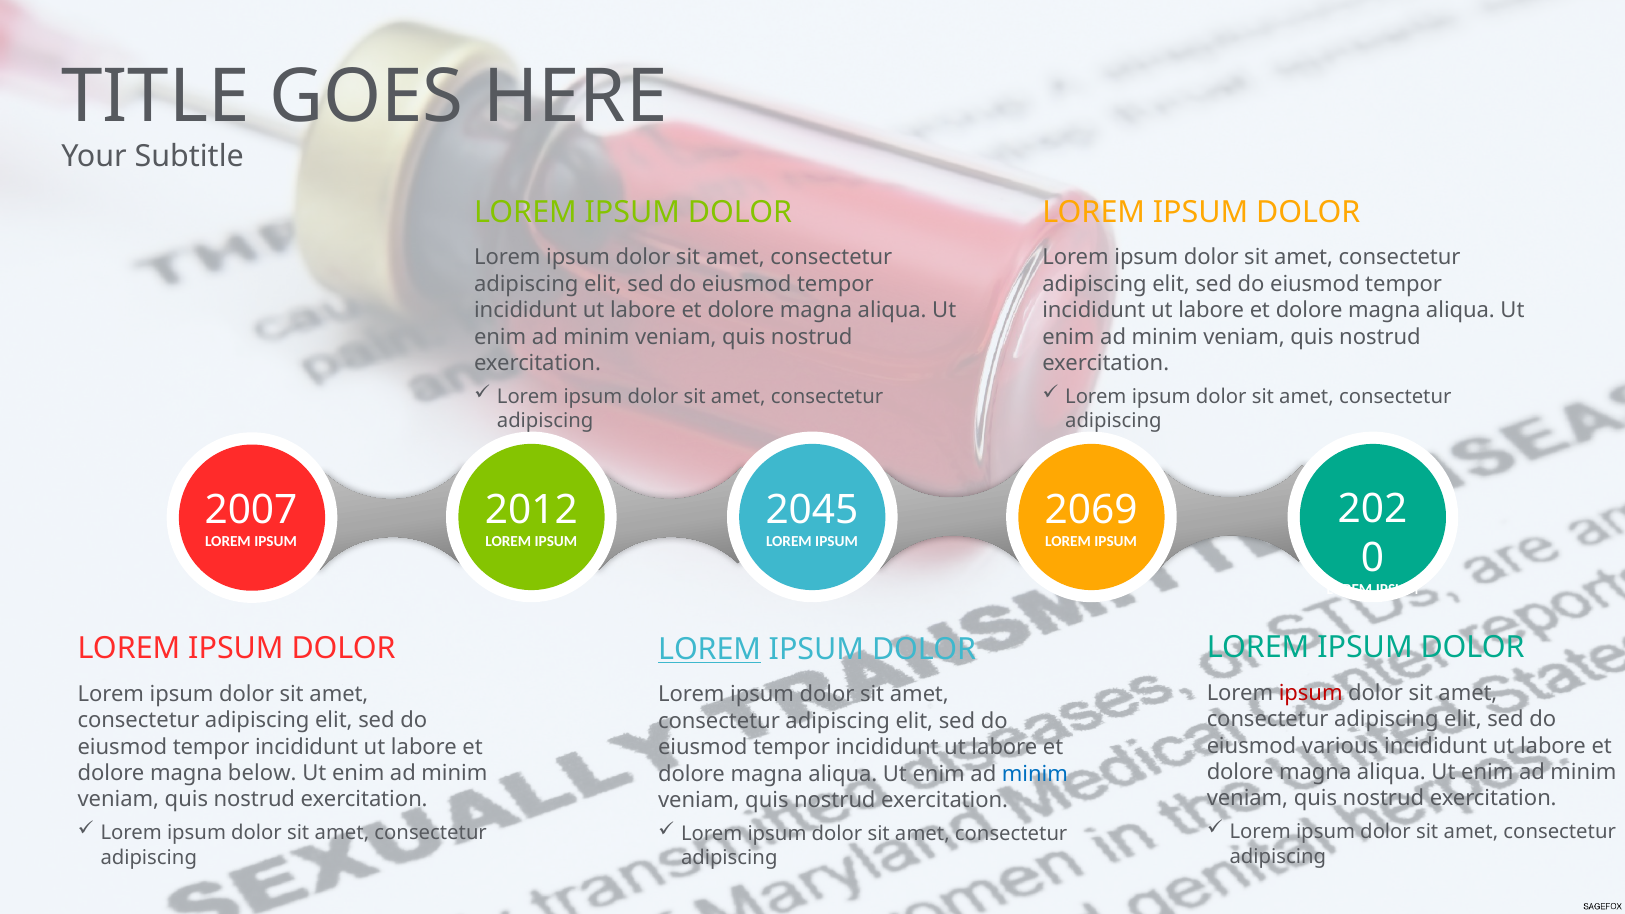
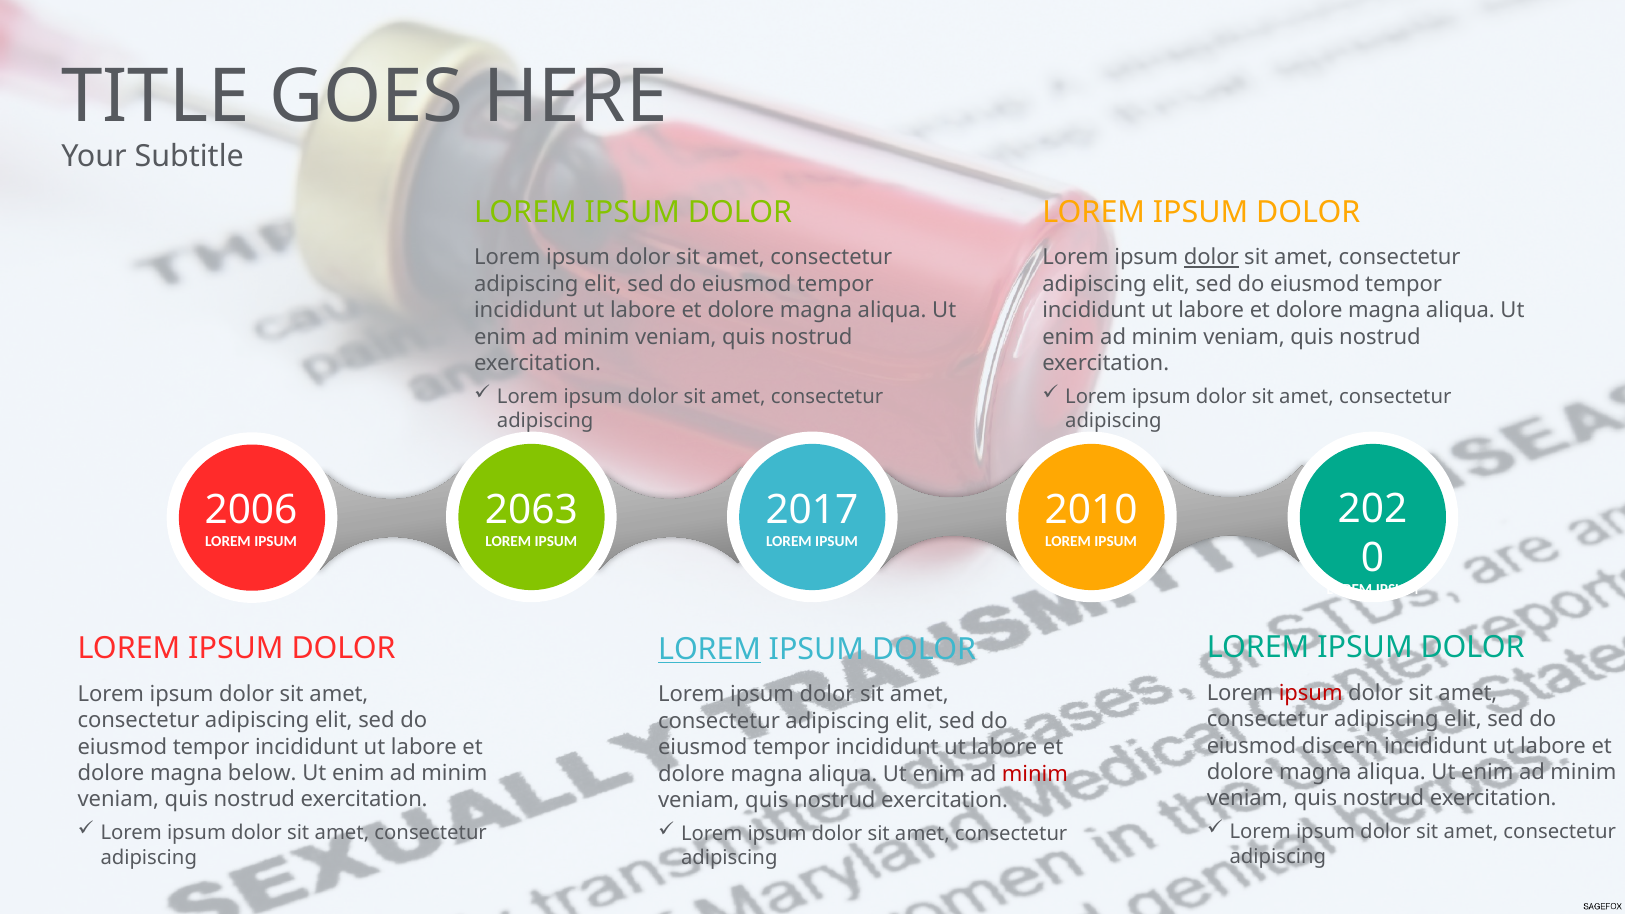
dolor underline: none -> present (1211, 258)
2007: 2007 -> 2006 (251, 510)
2012: 2012 -> 2063 (531, 510)
2045: 2045 -> 2017 (812, 510)
2069: 2069 -> 2010 (1091, 510)
various: various -> discern (1340, 746)
minim colour: blue -> red (1035, 774)
